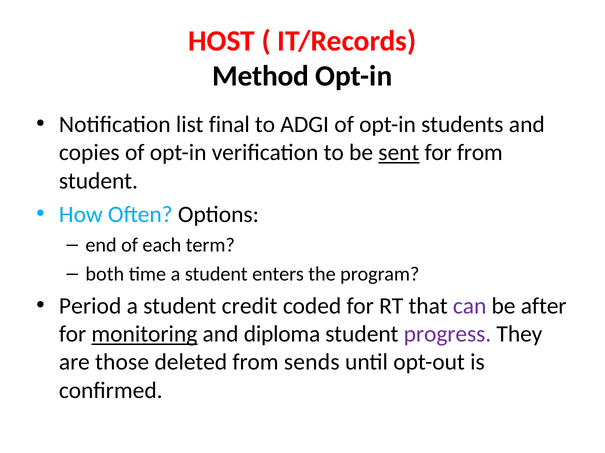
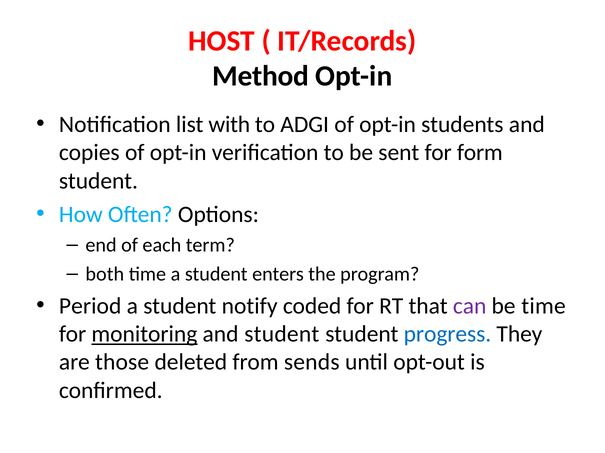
final: final -> with (229, 125)
sent underline: present -> none (399, 153)
for from: from -> form (480, 153)
credit: credit -> notify (250, 306)
be after: after -> time (544, 306)
and diploma: diploma -> student (282, 335)
progress colour: purple -> blue (447, 335)
